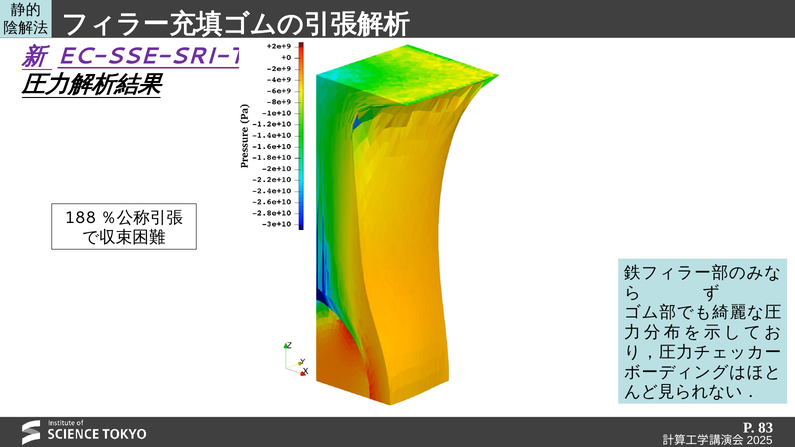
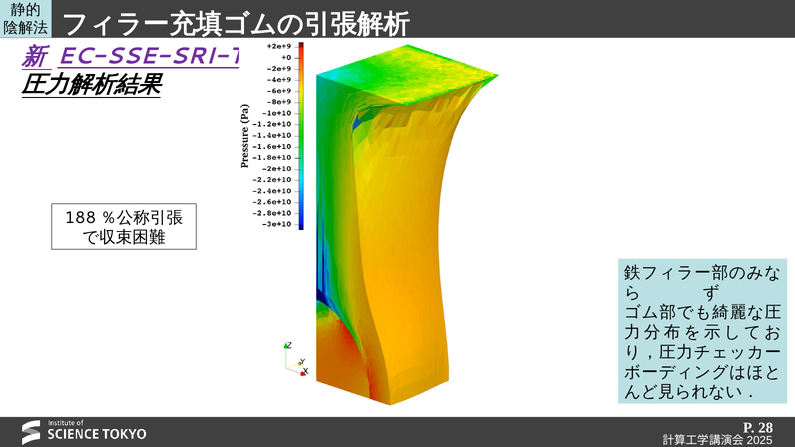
83: 83 -> 28 (766, 428)
